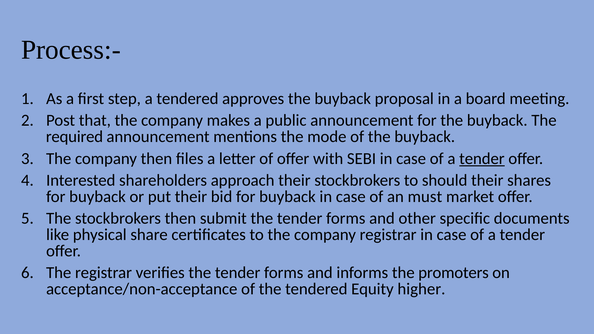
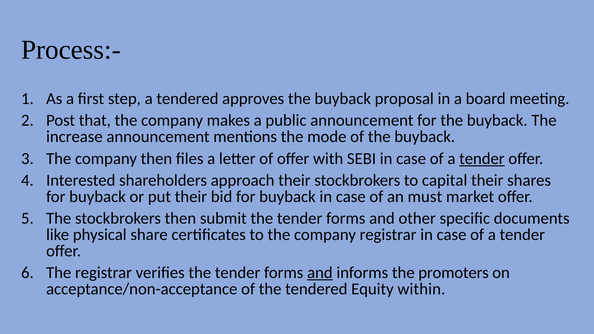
required: required -> increase (74, 137)
should: should -> capital (445, 180)
and underline: none -> present (320, 273)
higher: higher -> within (421, 289)
